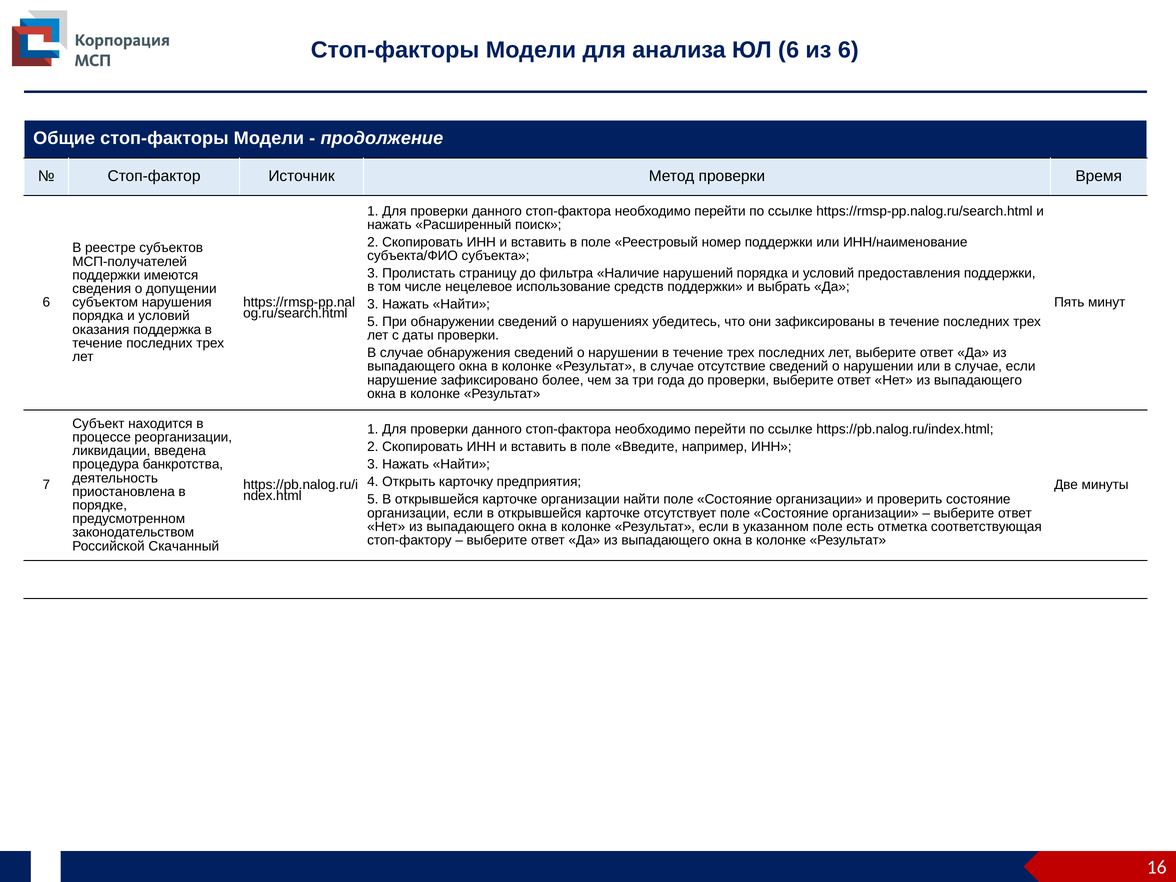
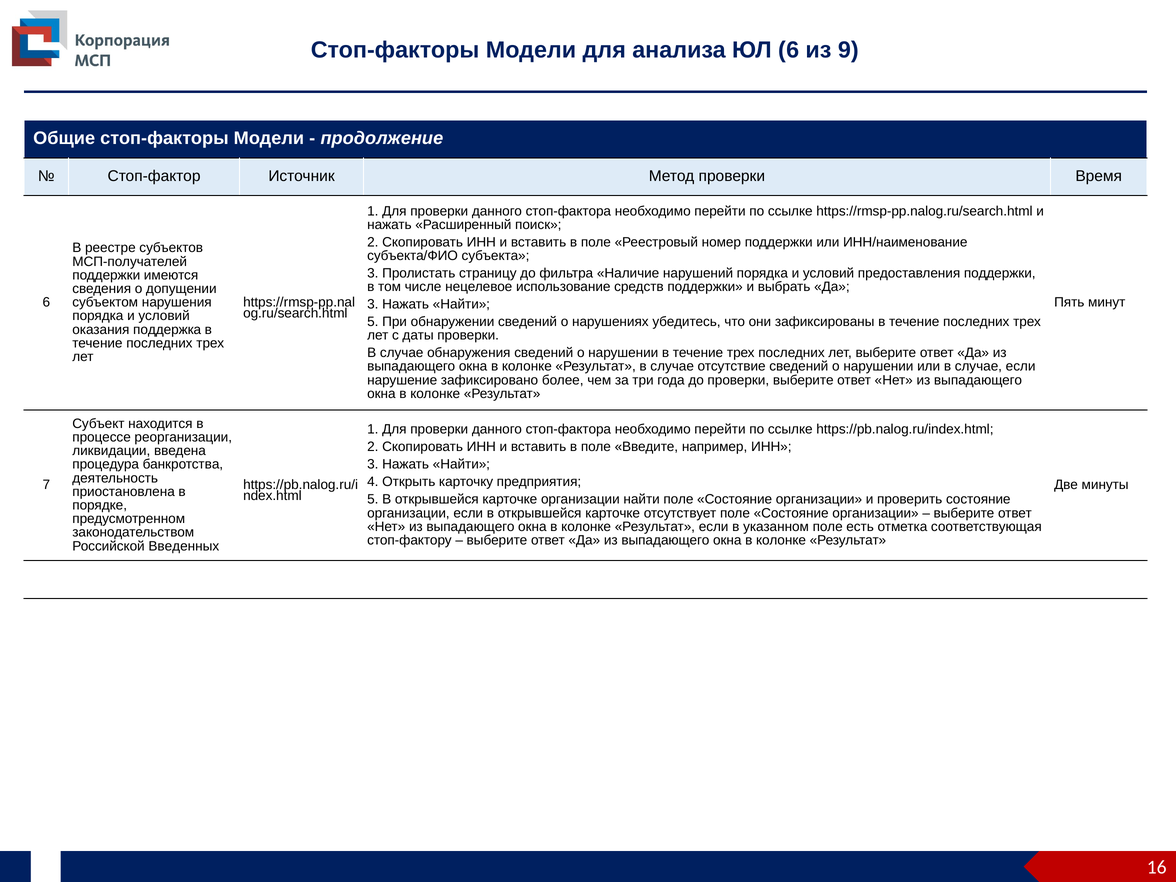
из 6: 6 -> 9 (848, 50)
Скачанный: Скачанный -> Введенных (184, 546)
